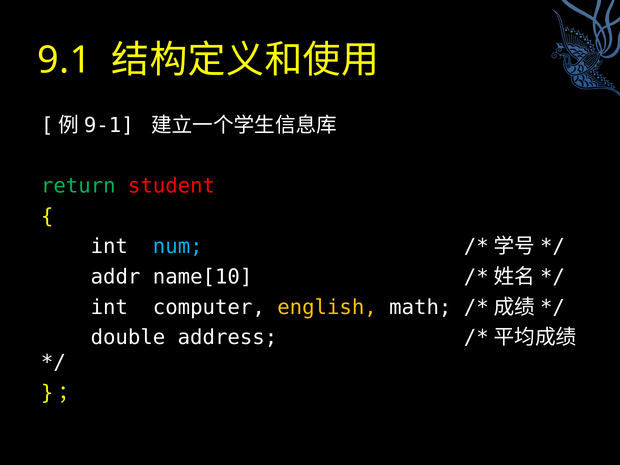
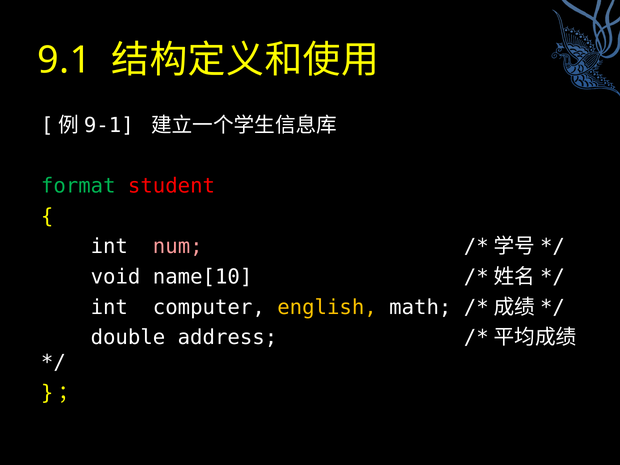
return: return -> format (78, 186)
num colour: light blue -> pink (178, 247)
addr: addr -> void (116, 277)
